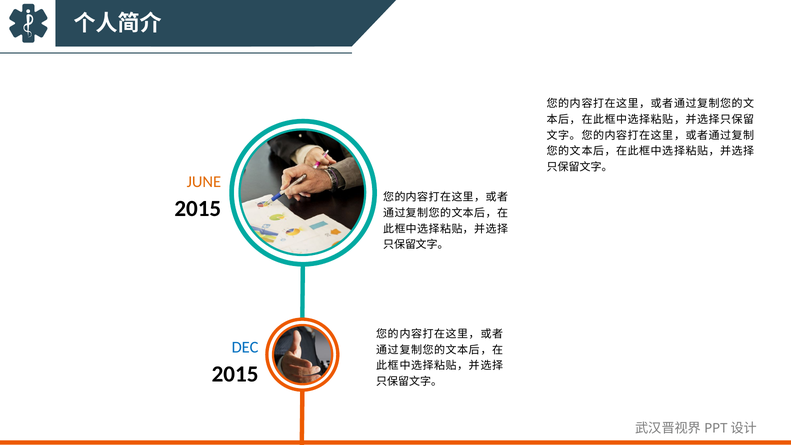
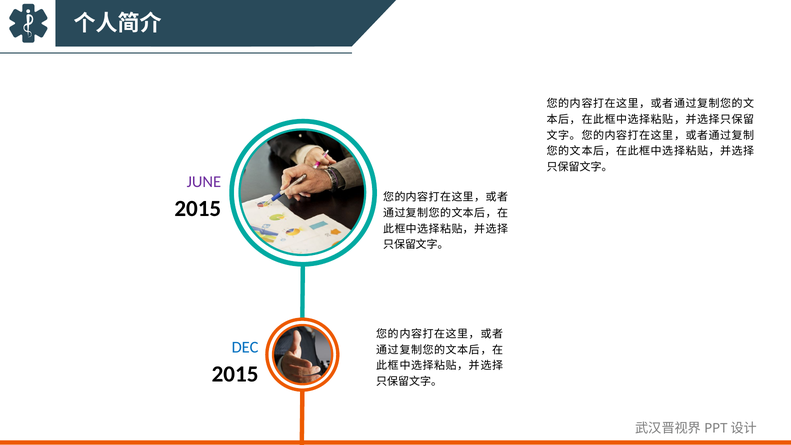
JUNE colour: orange -> purple (204, 182)
